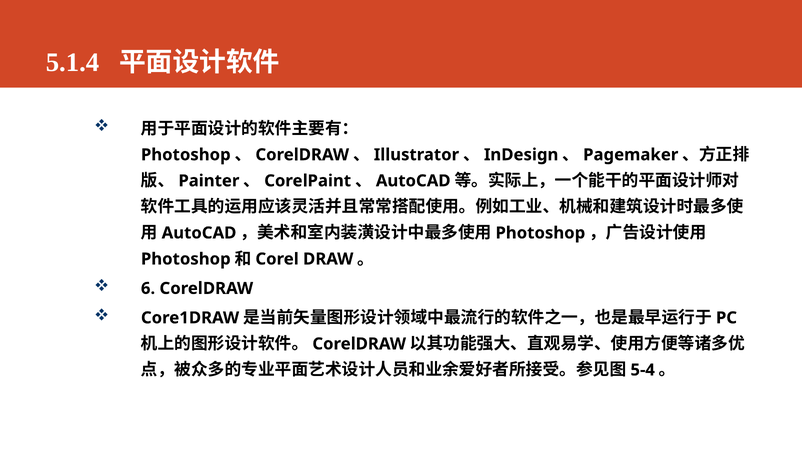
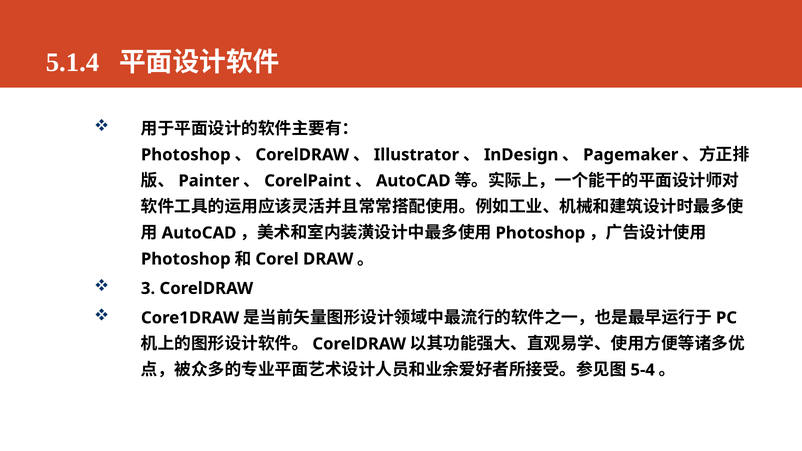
6: 6 -> 3 (148, 288)
